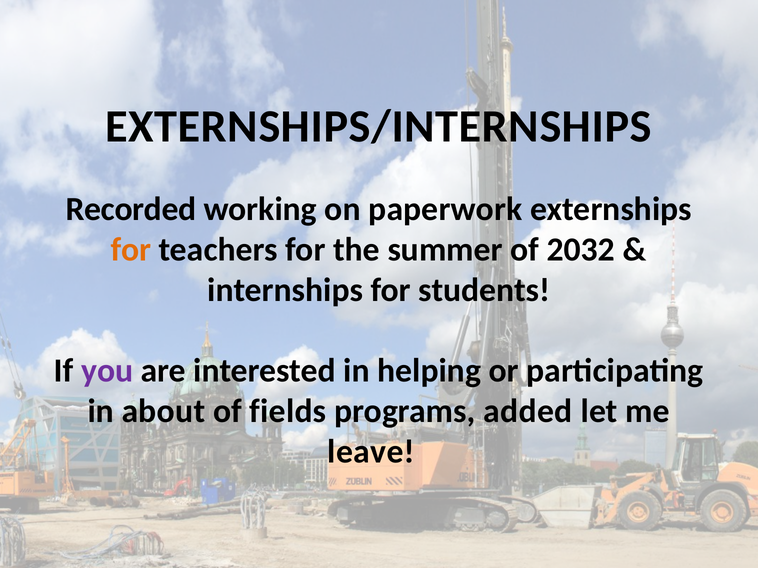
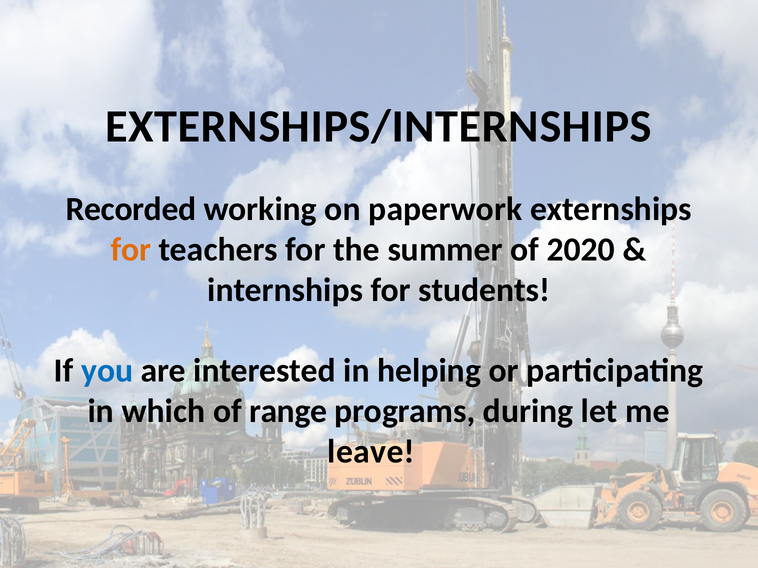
2032: 2032 -> 2020 (581, 250)
you colour: purple -> blue (107, 371)
about: about -> which (164, 412)
fields: fields -> range (288, 412)
added: added -> during (528, 412)
